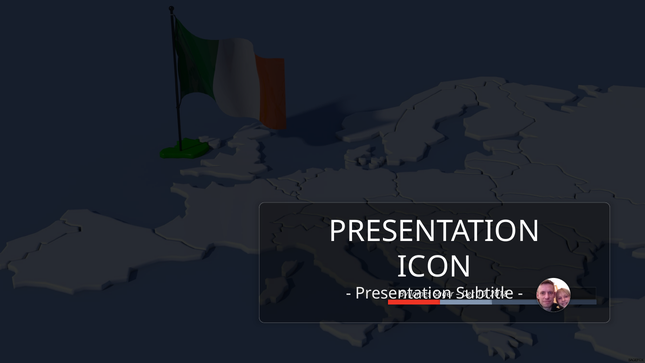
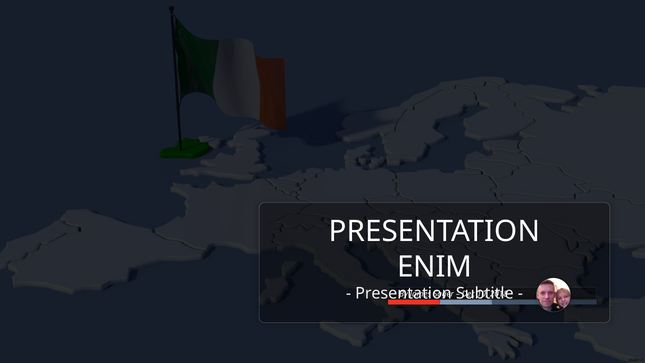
ICON: ICON -> ENIM (435, 267)
